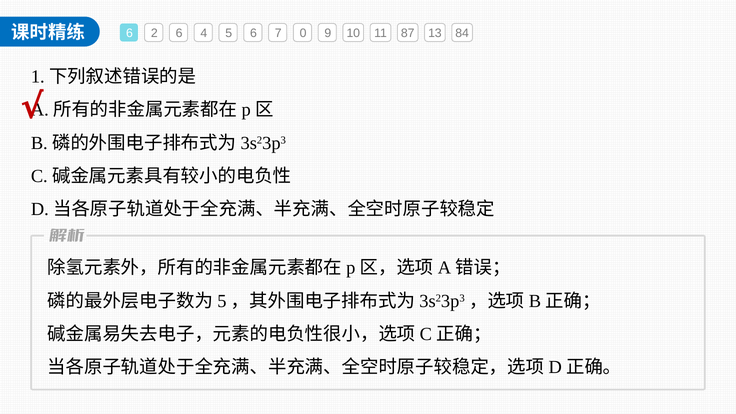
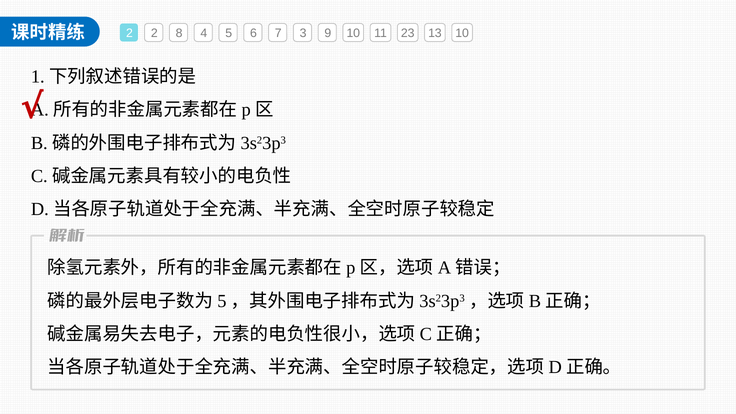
6: 6 -> 2 (129, 33)
2 6: 6 -> 8 (179, 33)
0: 0 -> 3 (303, 33)
87: 87 -> 23 (408, 33)
13 84: 84 -> 10 (462, 33)
